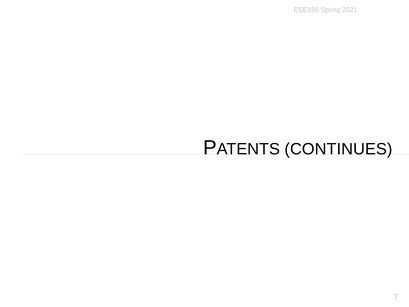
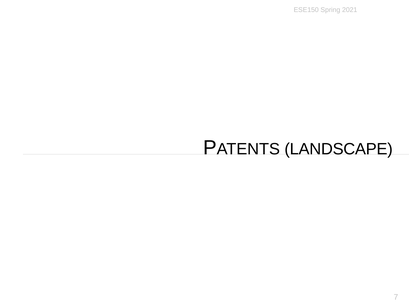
CONTINUES: CONTINUES -> LANDSCAPE (339, 149)
